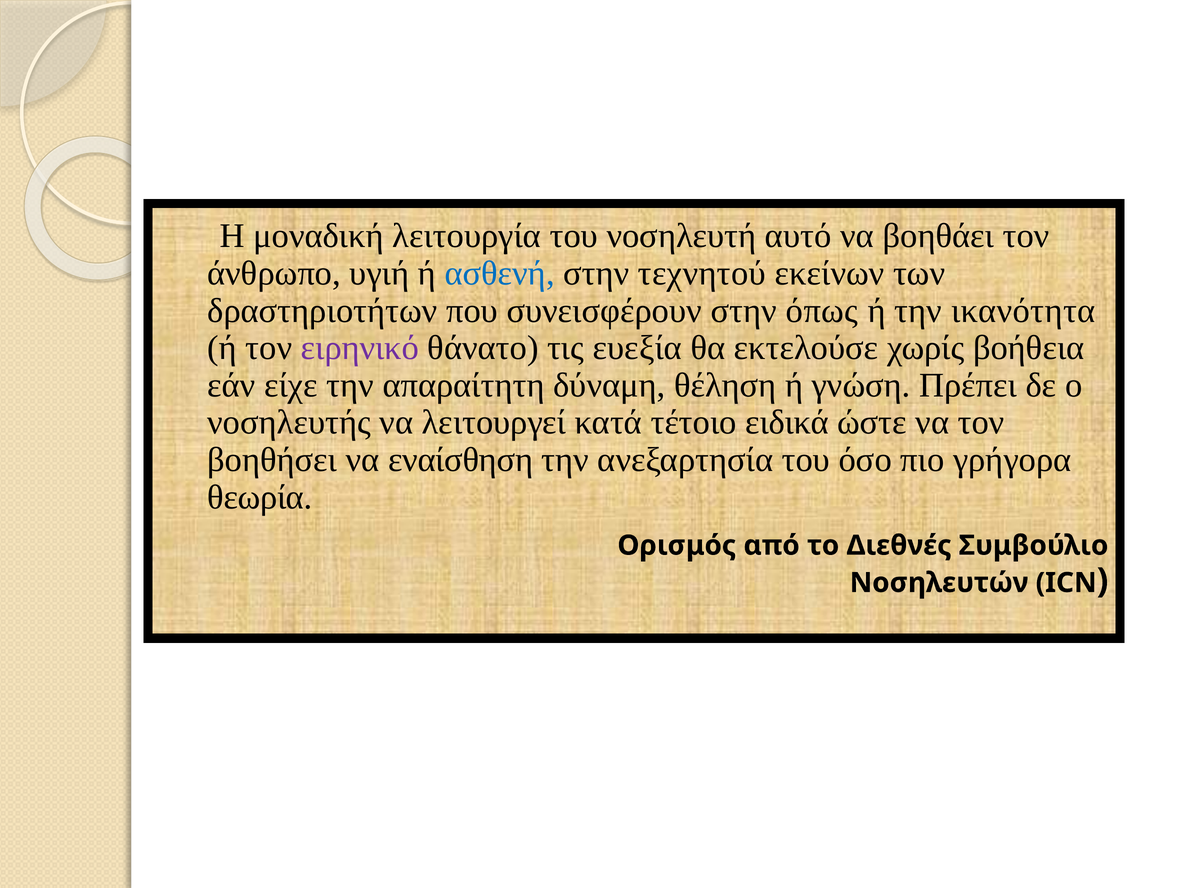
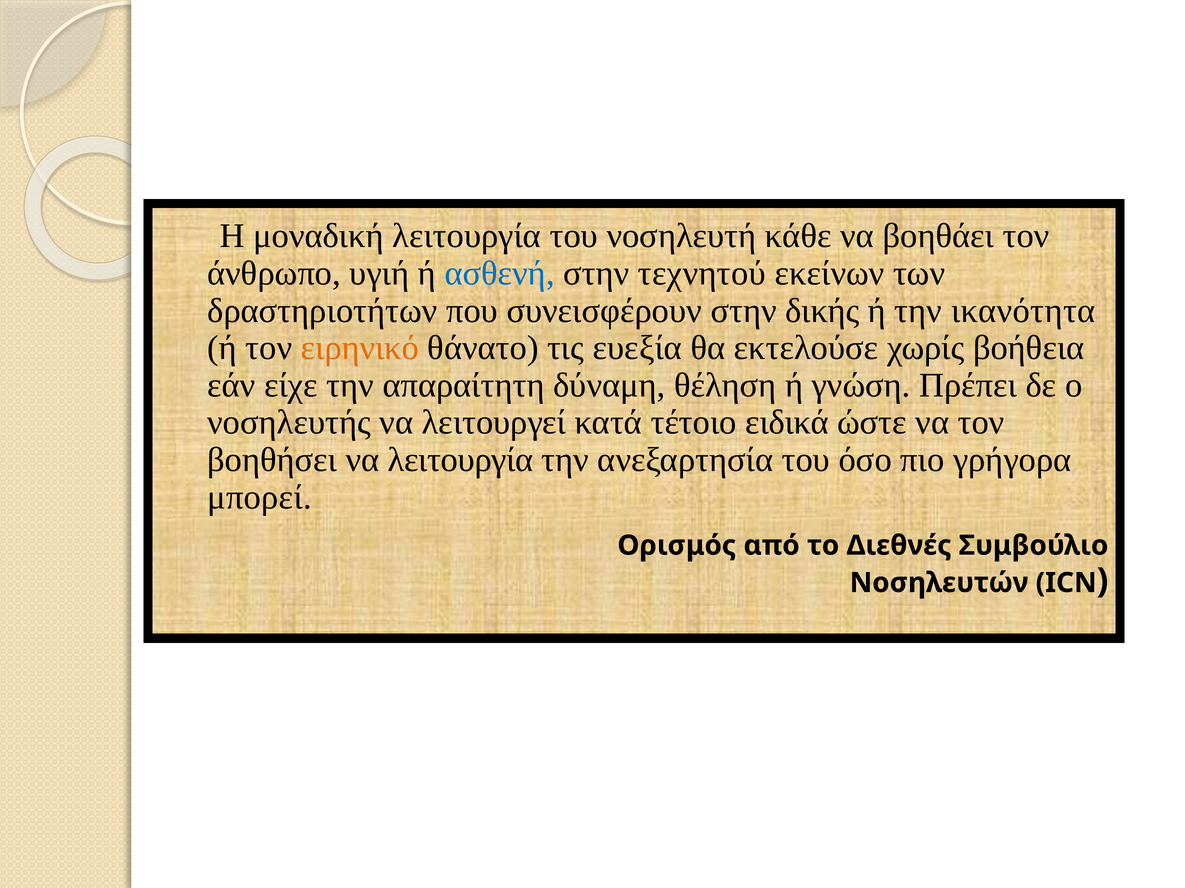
αυτό: αυτό -> κάθε (798, 236)
όπως: όπως -> δικής (822, 311)
ειρηνικό colour: purple -> orange (360, 348)
να εναίσθηση: εναίσθηση -> λειτουργία (461, 460)
θεωρία: θεωρία -> μπορεί (260, 498)
